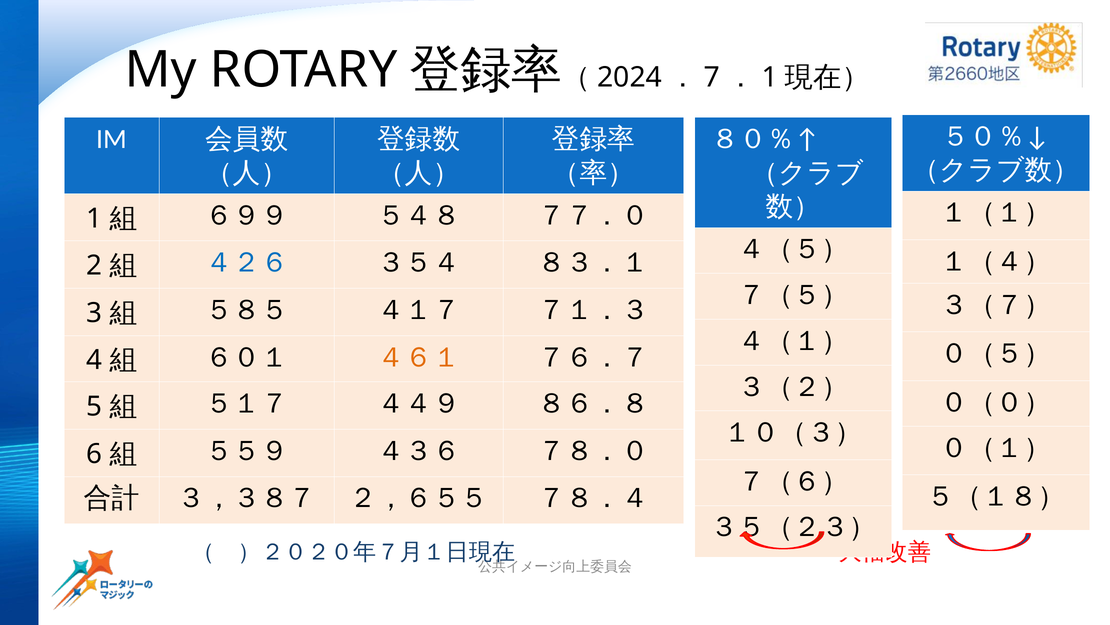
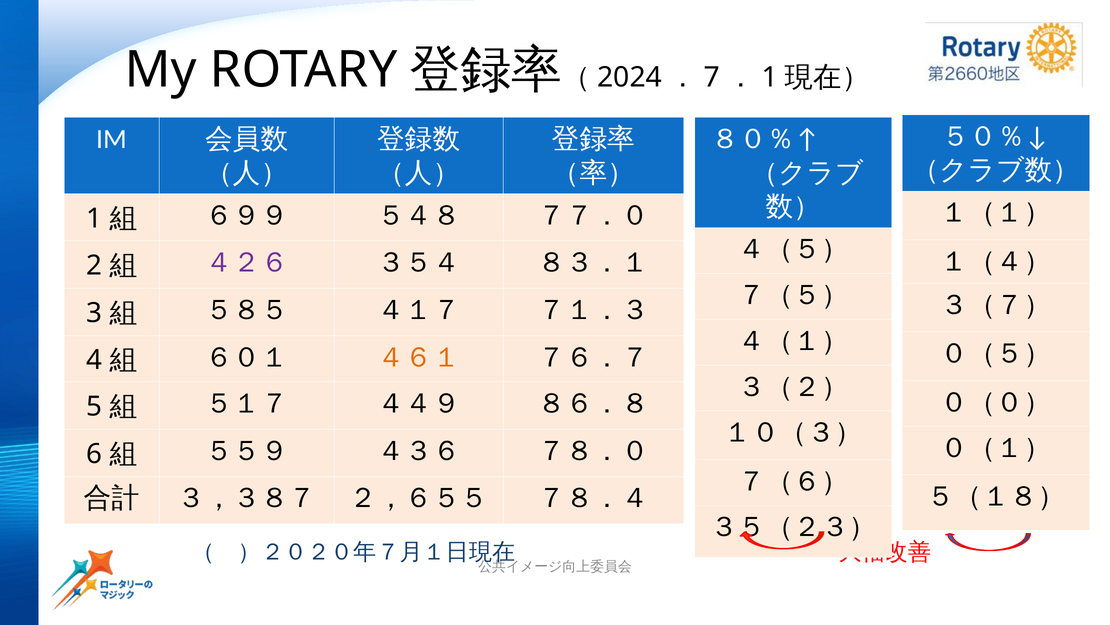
４２６ colour: blue -> purple (247, 262)
